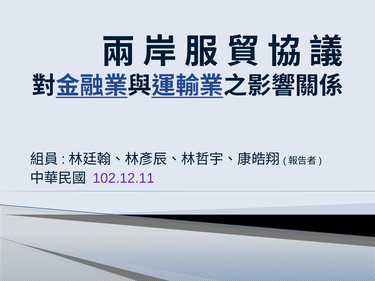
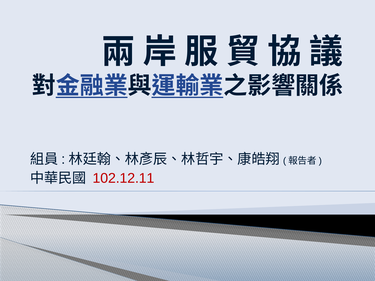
102.12.11 colour: purple -> red (124, 178)
